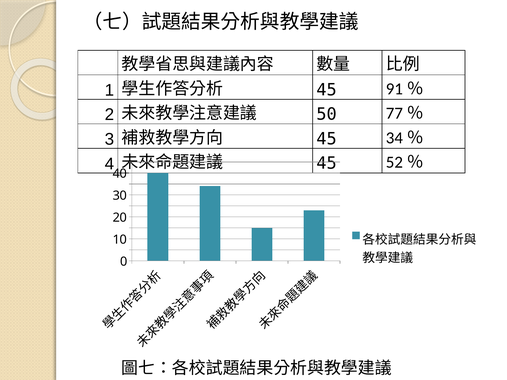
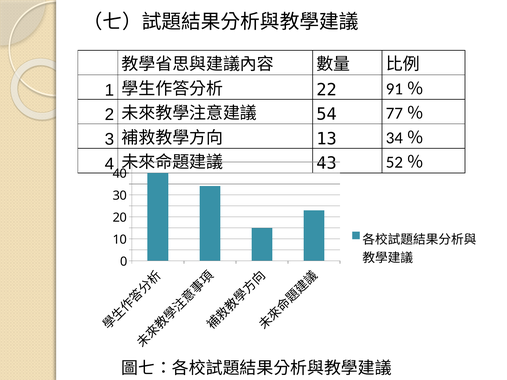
45: 45 -> 22 (327, 90)
50: 50 -> 54 (327, 114)
45: 45 -> 13 (327, 139)
45: 45 -> 43 (327, 163)
